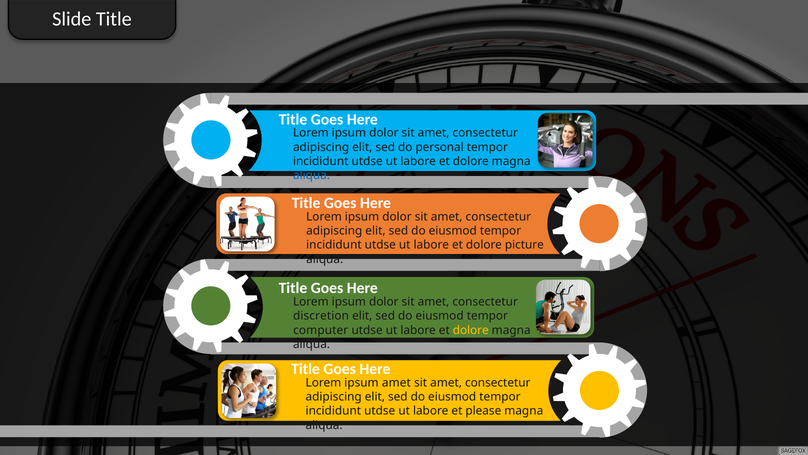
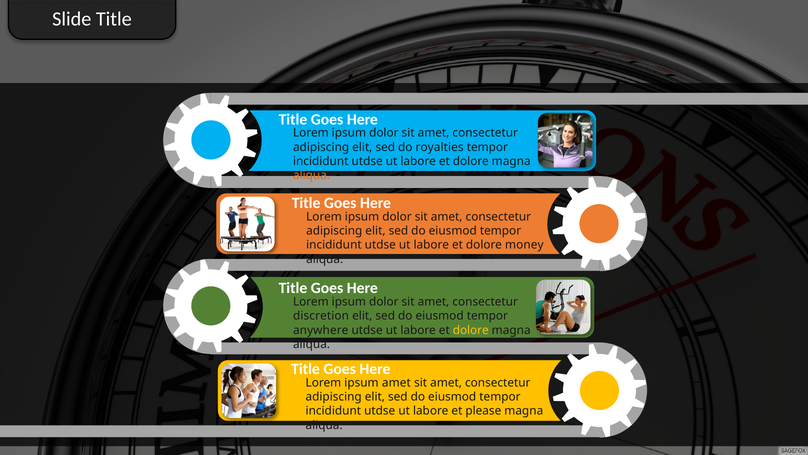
personal: personal -> royalties (440, 147)
aliqua colour: blue -> orange (312, 175)
picture: picture -> money (524, 245)
computer: computer -> anywhere (321, 330)
